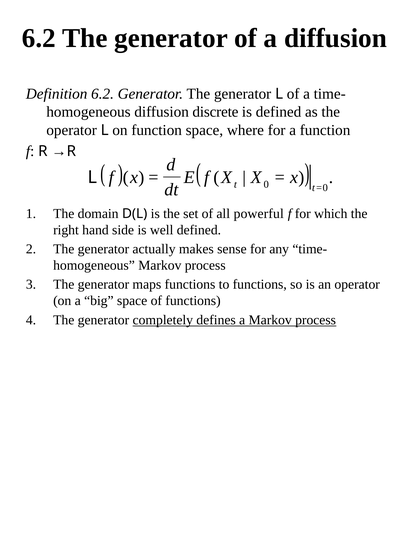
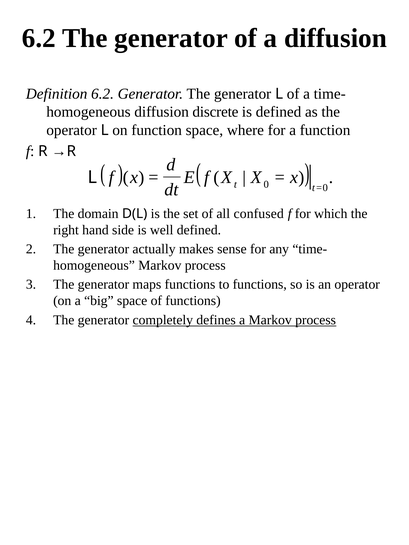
powerful: powerful -> confused (259, 214)
